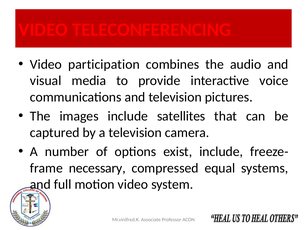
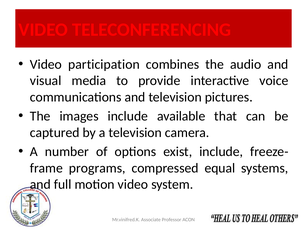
satellites: satellites -> available (181, 116)
necessary: necessary -> programs (97, 168)
